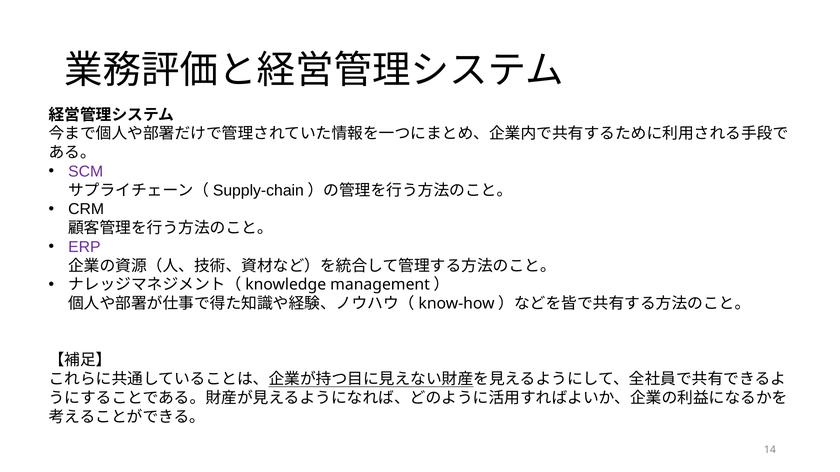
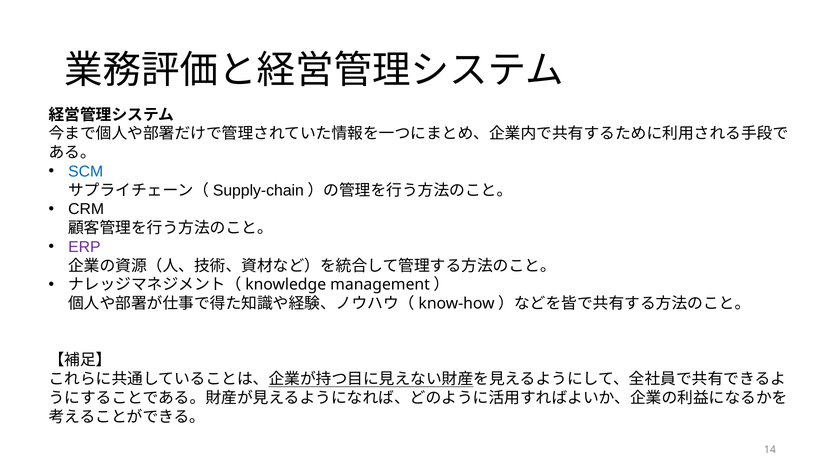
SCM colour: purple -> blue (86, 172)
